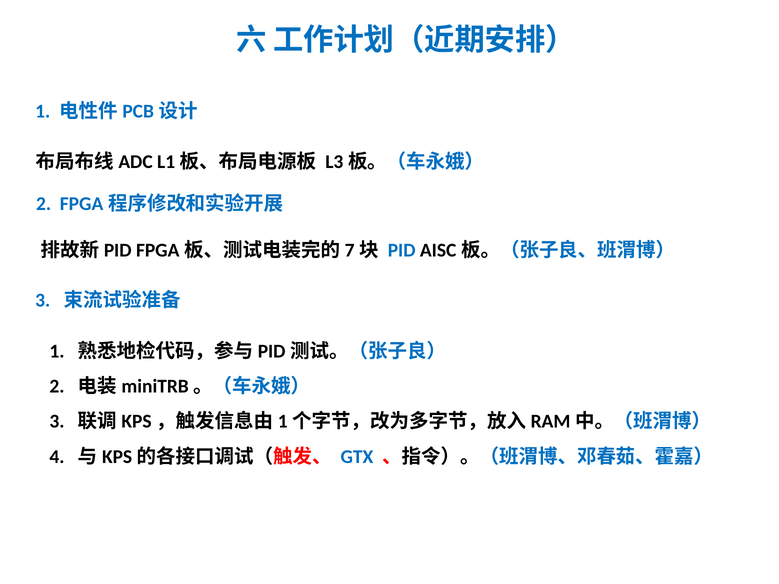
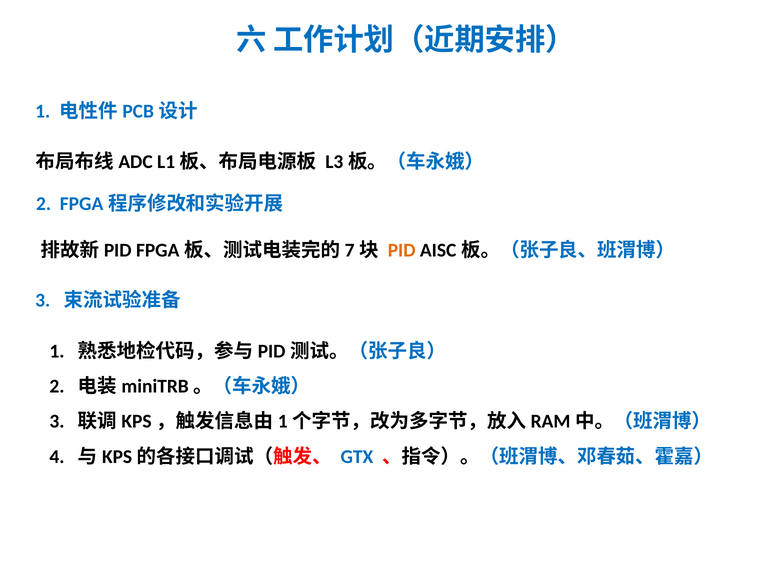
PID colour: blue -> orange (402, 250)
